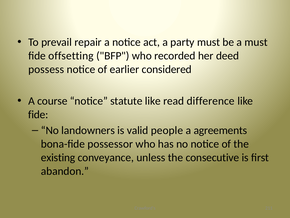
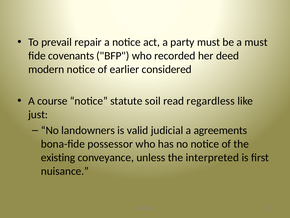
offsetting: offsetting -> covenants (71, 56)
possess: possess -> modern (46, 69)
statute like: like -> soil (153, 101)
difference: difference -> regardless (211, 101)
fide: fide -> just (38, 114)
people: people -> judicial (167, 130)
consecutive: consecutive -> interpreted (212, 157)
abandon: abandon -> nuisance (65, 171)
